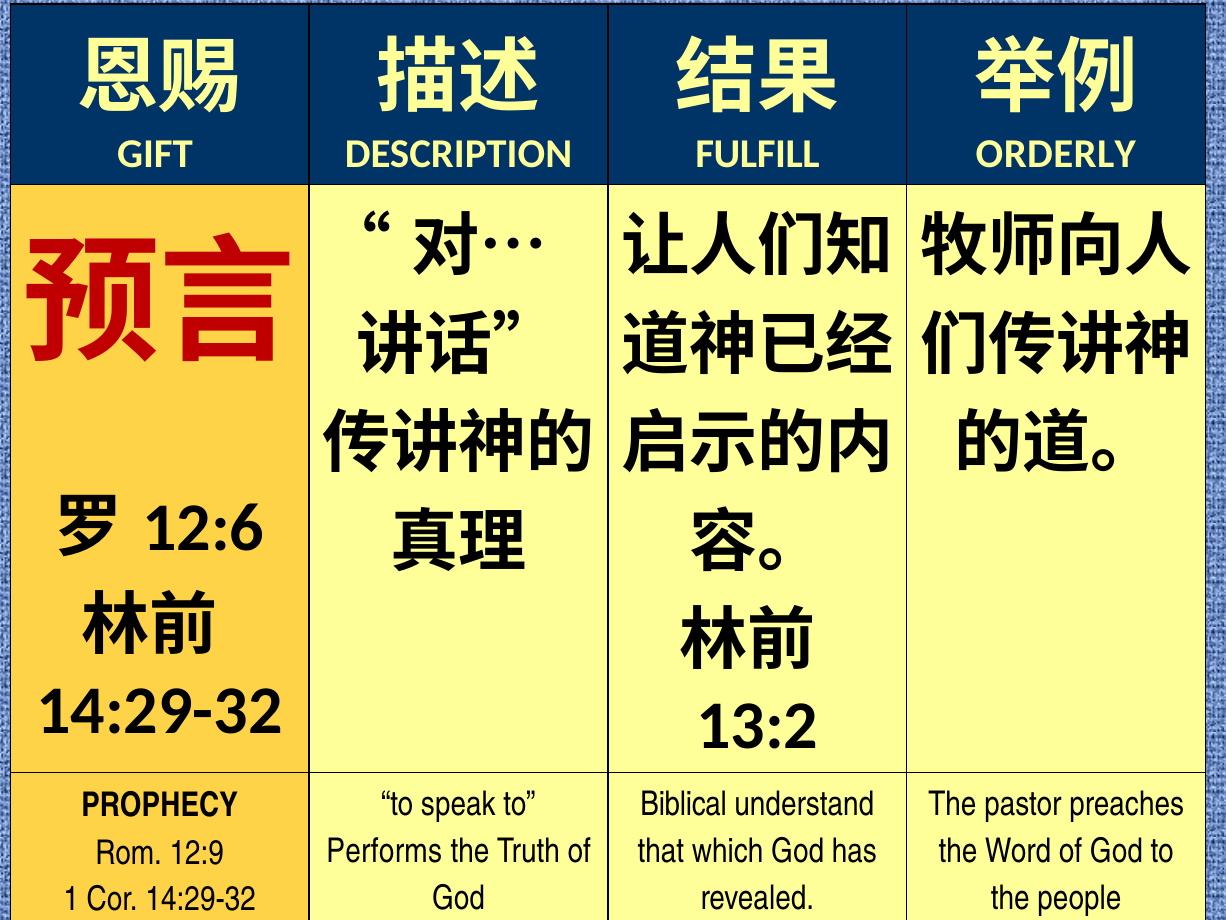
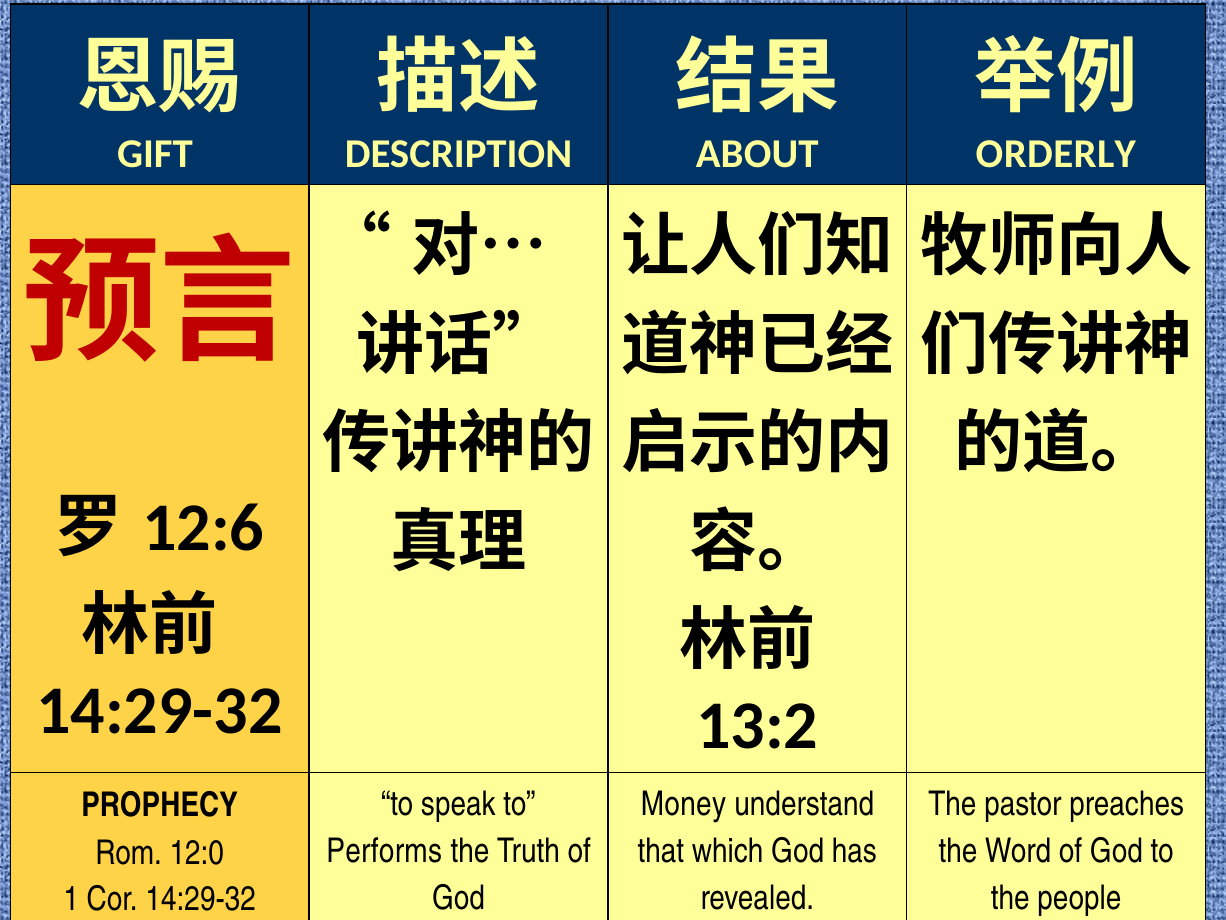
FULFILL: FULFILL -> ABOUT (757, 154)
Biblical: Biblical -> Money (683, 804)
12:9: 12:9 -> 12:0 (197, 852)
